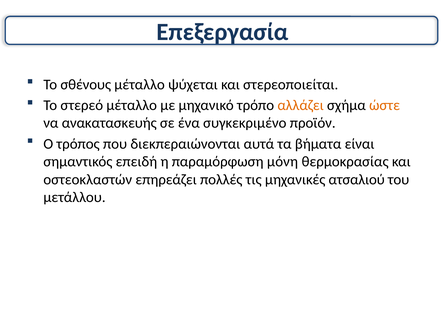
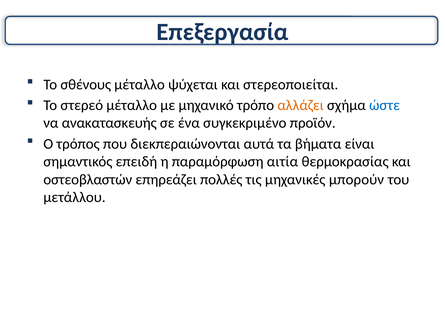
ώστε colour: orange -> blue (385, 105)
μόνη: μόνη -> αιτία (282, 162)
οστεοκλαστών: οστεοκλαστών -> οστεοβλαστών (88, 179)
ατσαλιού: ατσαλιού -> μπορούν (357, 179)
